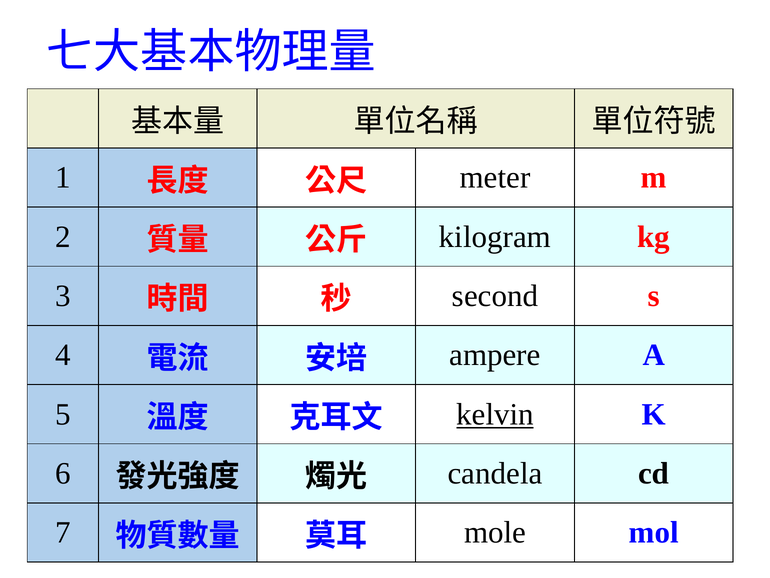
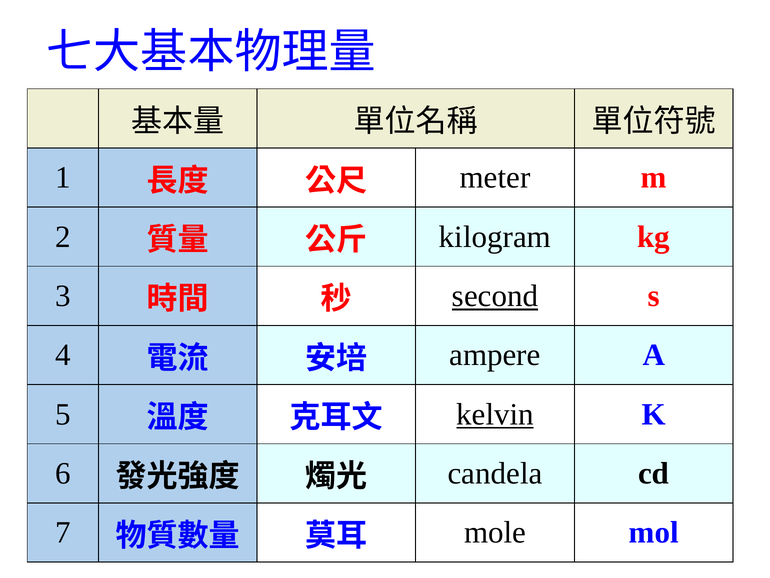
second underline: none -> present (495, 296)
